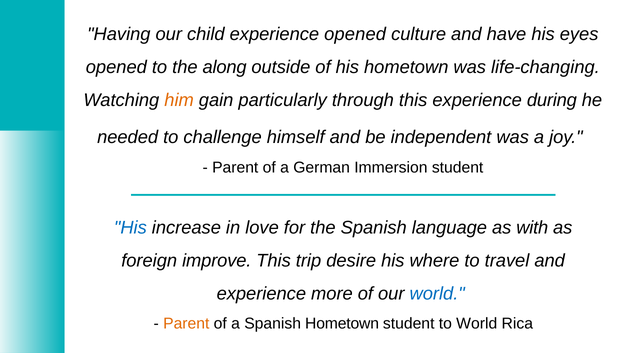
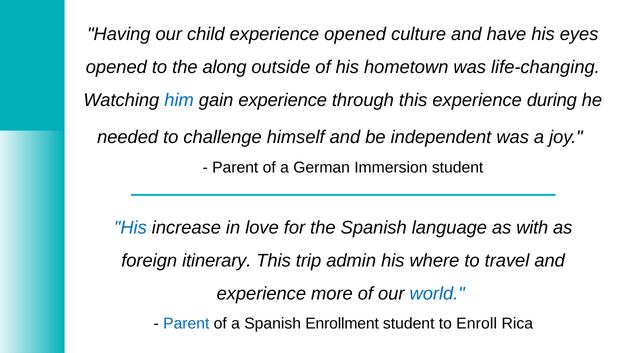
him colour: orange -> blue (179, 100)
gain particularly: particularly -> experience (283, 100)
improve: improve -> itinerary (217, 261)
desire: desire -> admin (351, 261)
Parent colour: orange -> blue (186, 324)
Spanish Hometown: Hometown -> Enrollment (342, 324)
to World: World -> Enroll (477, 324)
